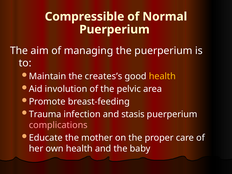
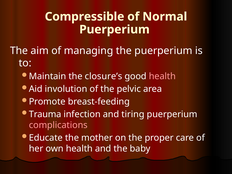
creates’s: creates’s -> closure’s (103, 76)
health colour: yellow -> pink (162, 76)
stasis: stasis -> tiring (133, 114)
